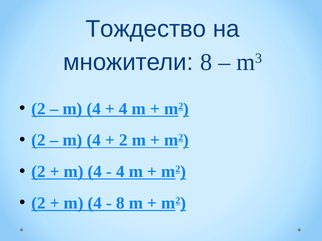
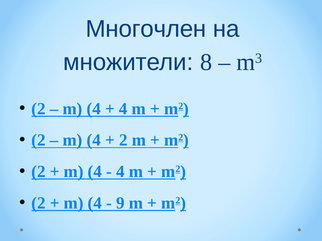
Тождество: Тождество -> Многочлен (146, 29)
8: 8 -> 9 (120, 203)
